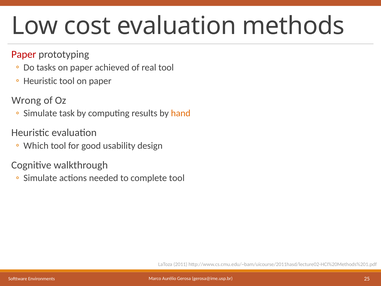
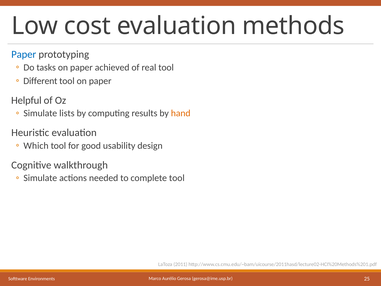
Paper colour: red -> blue (24, 54)
Heuristic: Heuristic -> Different (40, 81)
Wrong: Wrong -> Helpful (26, 100)
task: task -> lists (67, 113)
